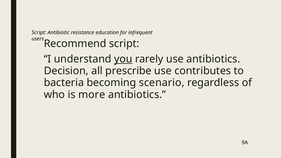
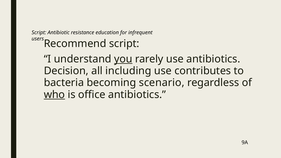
prescribe: prescribe -> including (128, 71)
who underline: none -> present (54, 95)
more: more -> office (92, 95)
